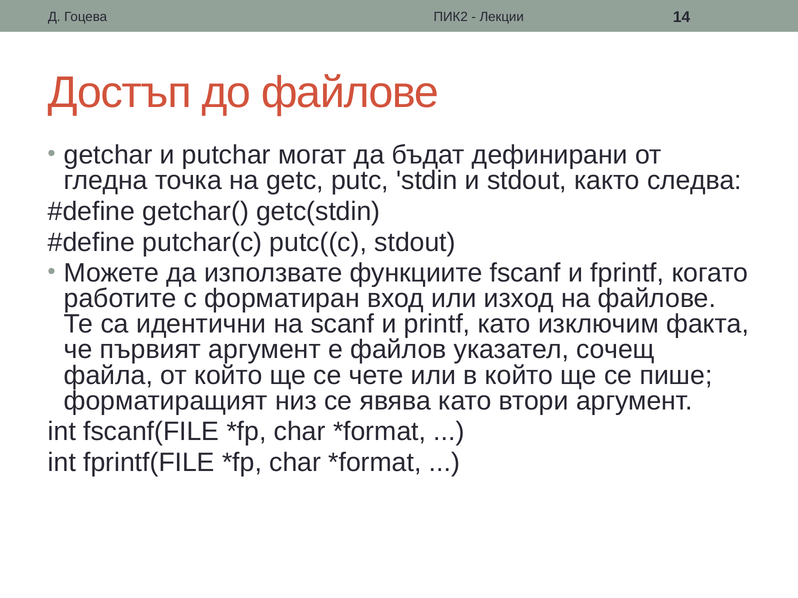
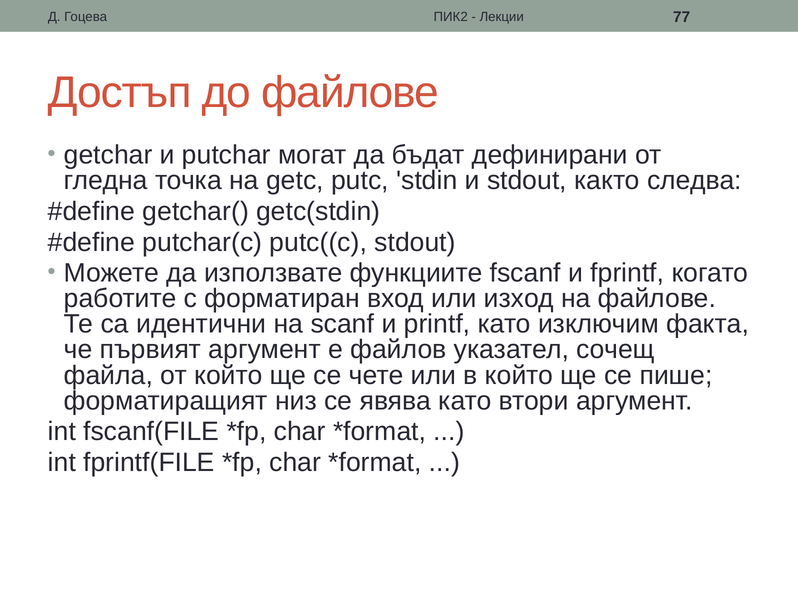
14: 14 -> 77 (682, 17)
